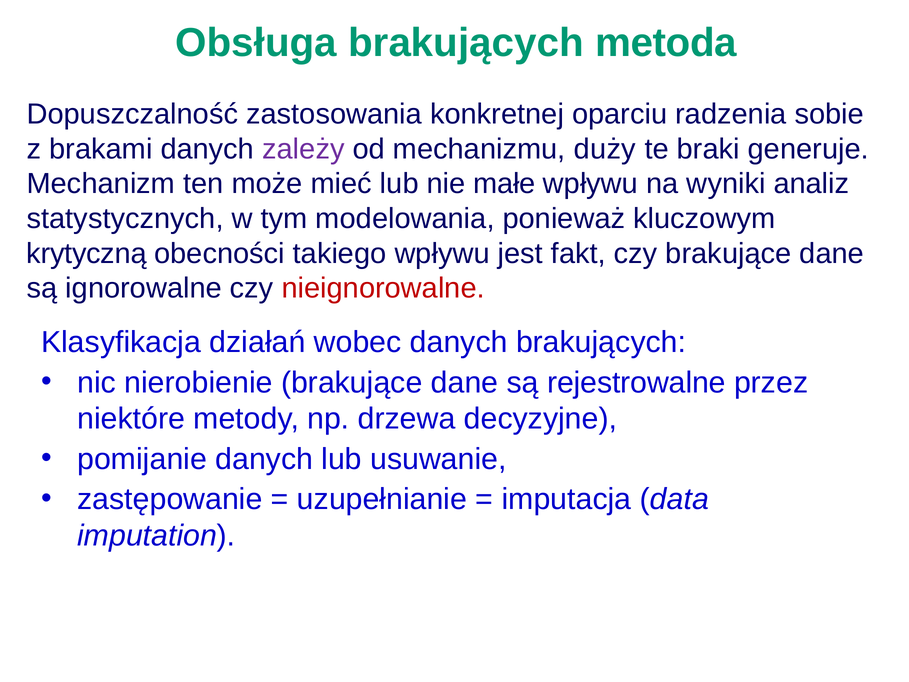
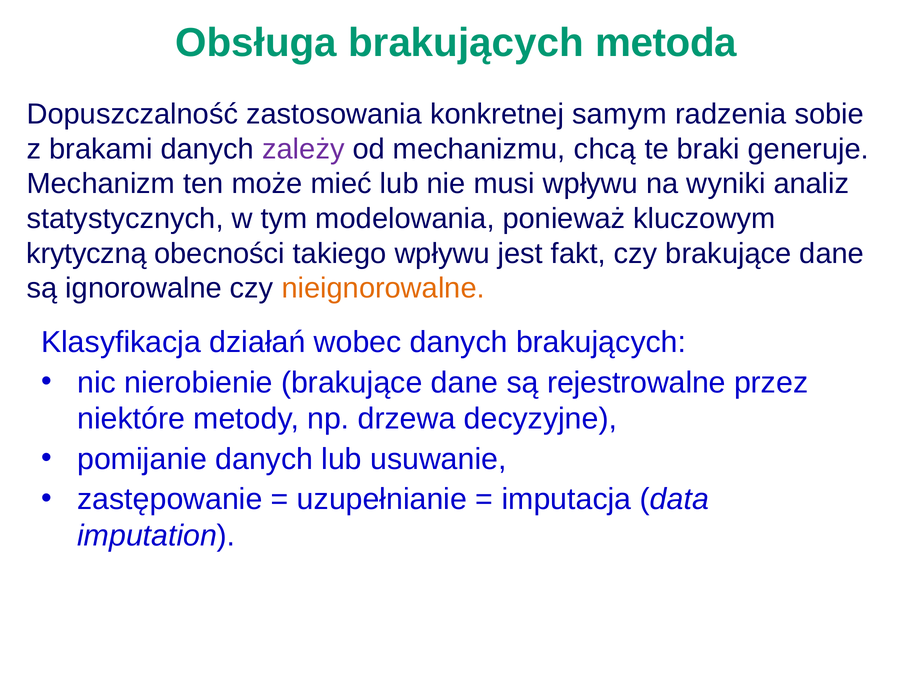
oparciu: oparciu -> samym (619, 114)
duży: duży -> chcą (605, 149)
małe: małe -> musi (504, 184)
nieignorowalne colour: red -> orange (383, 288)
